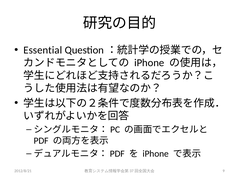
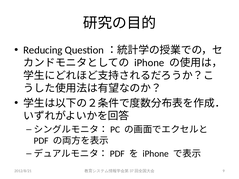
Essential: Essential -> Reducing (43, 50)
